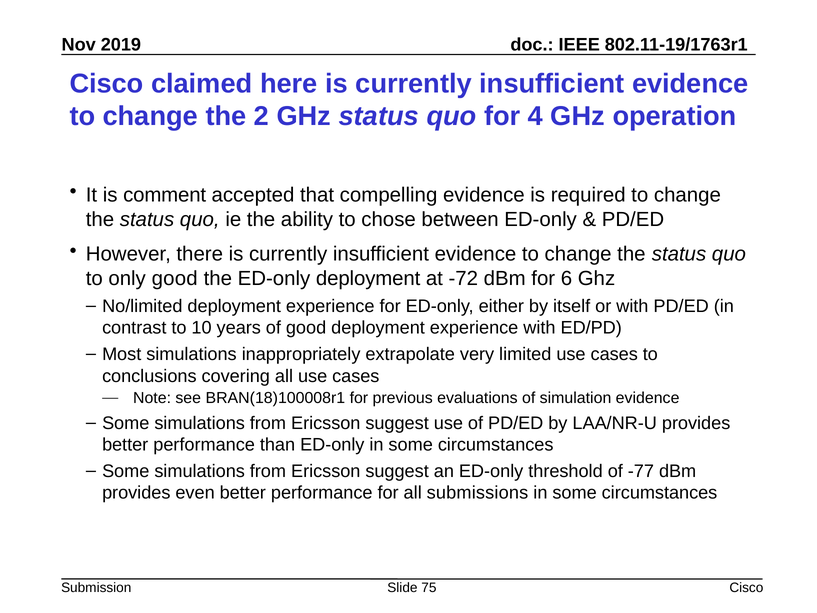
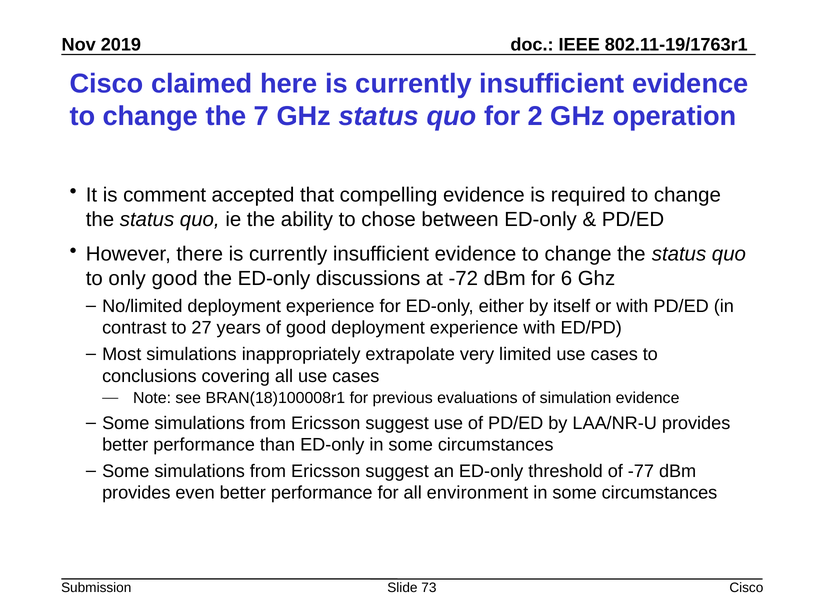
2: 2 -> 7 (261, 116)
4: 4 -> 2 (535, 116)
ED-only deployment: deployment -> discussions (368, 279)
10: 10 -> 27 (202, 328)
submissions: submissions -> environment (477, 493)
75: 75 -> 73 (429, 588)
